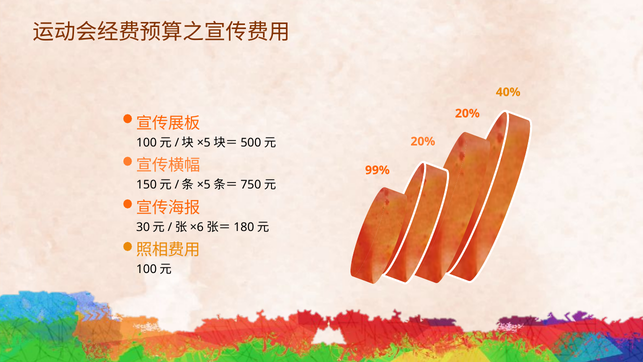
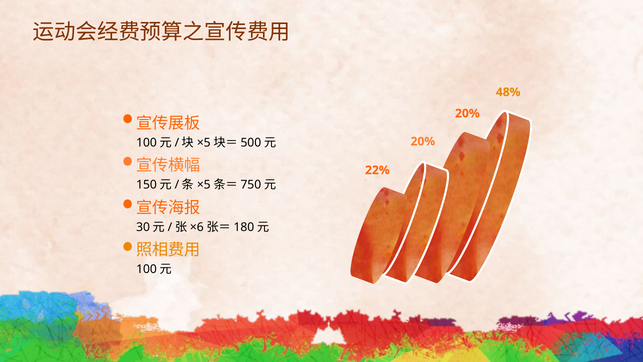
40%: 40% -> 48% (508, 92)
99%: 99% -> 22% (377, 170)
